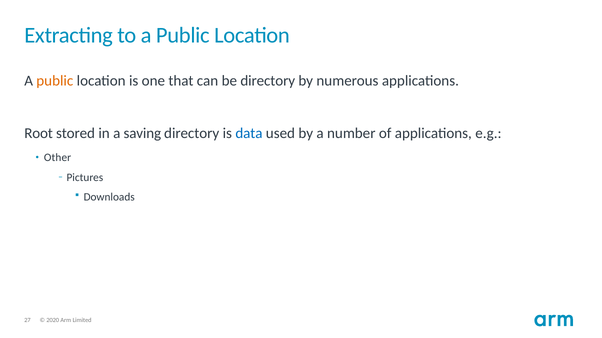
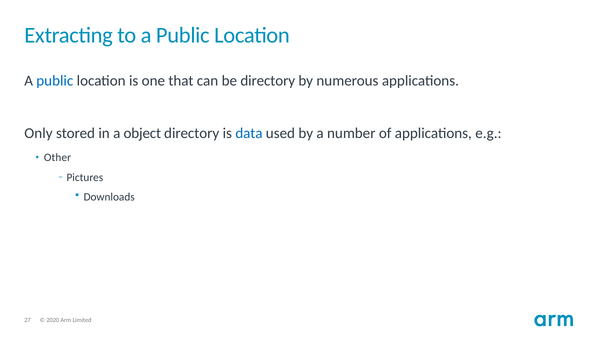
public colour: orange -> blue (55, 81)
Root: Root -> Only (38, 134)
saving: saving -> object (142, 134)
